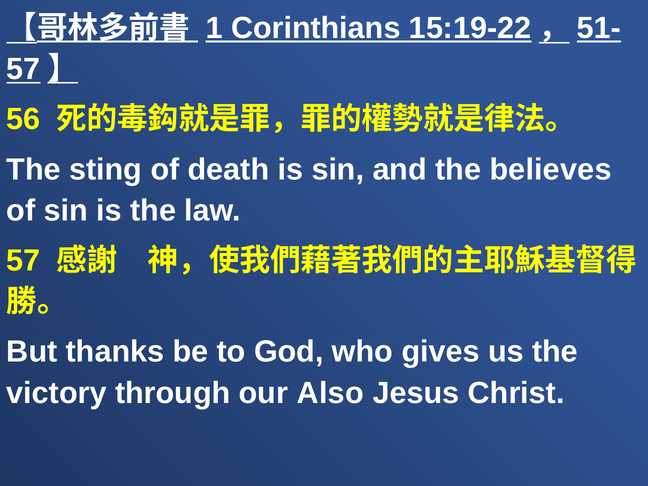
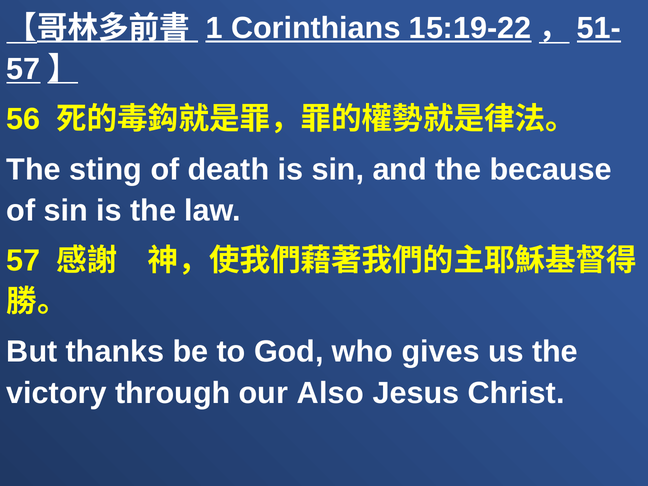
believes: believes -> because (551, 169)
